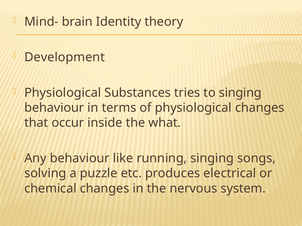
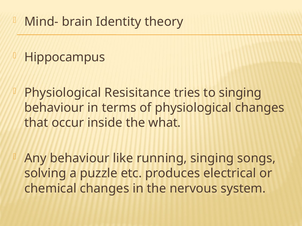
Development: Development -> Hippocampus (65, 57)
Substances: Substances -> Resisitance (138, 93)
